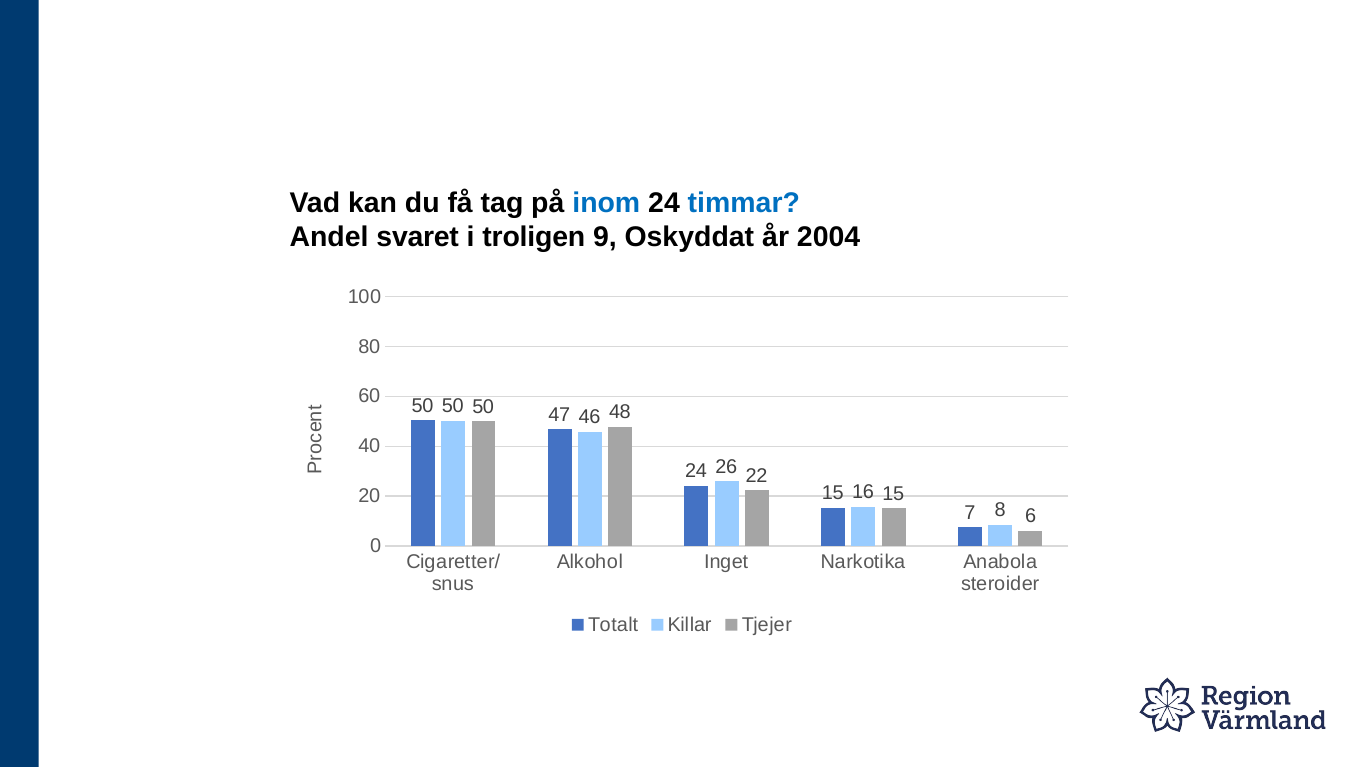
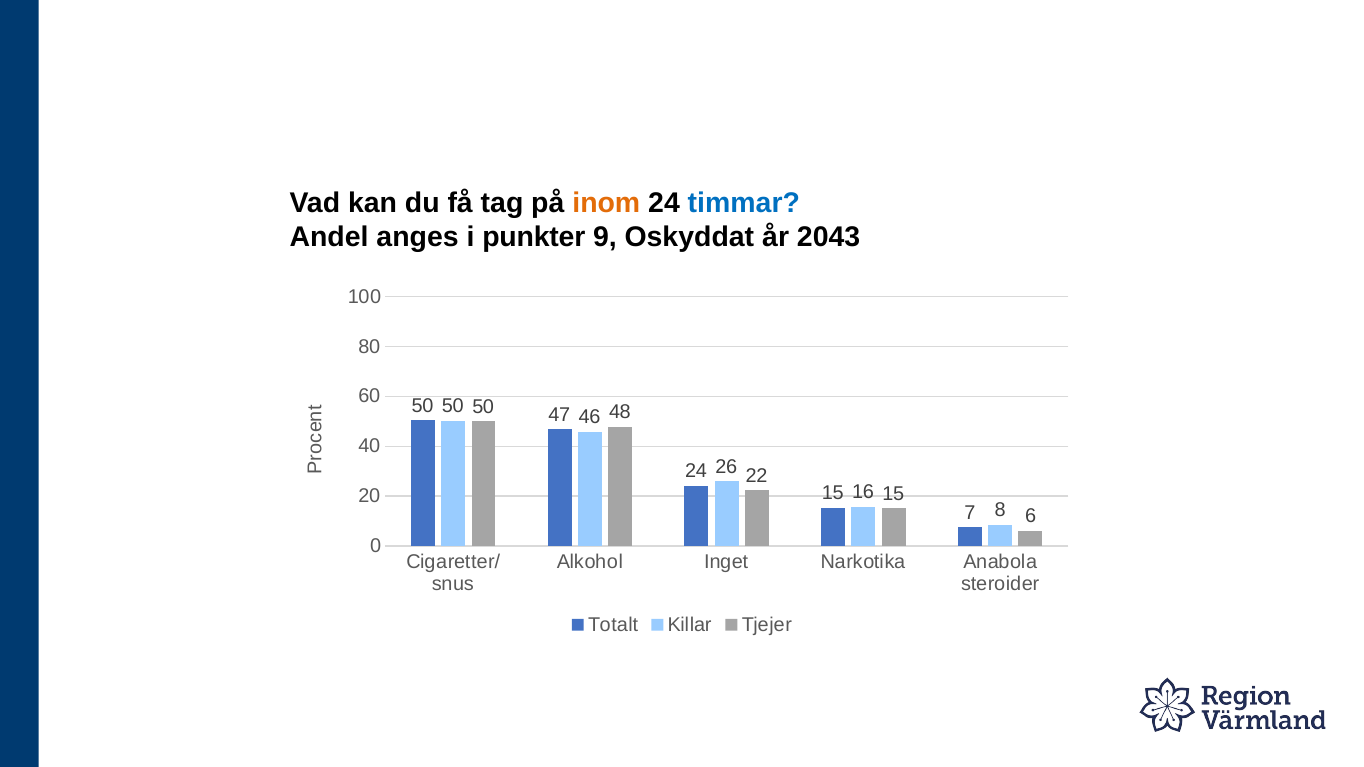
inom colour: blue -> orange (606, 203)
svaret: svaret -> anges (418, 237)
troligen: troligen -> punkter (534, 237)
2004: 2004 -> 2043 (829, 237)
